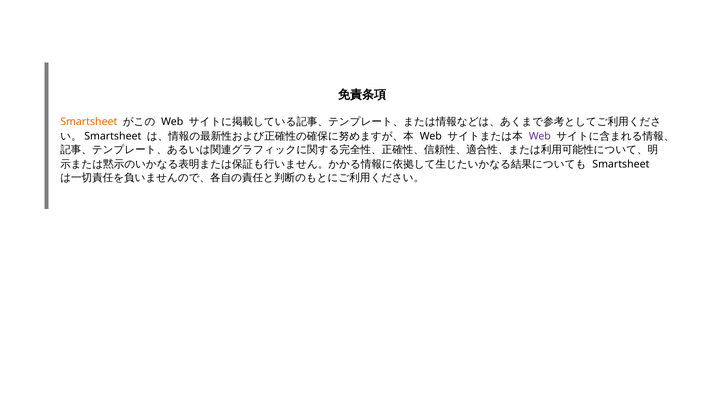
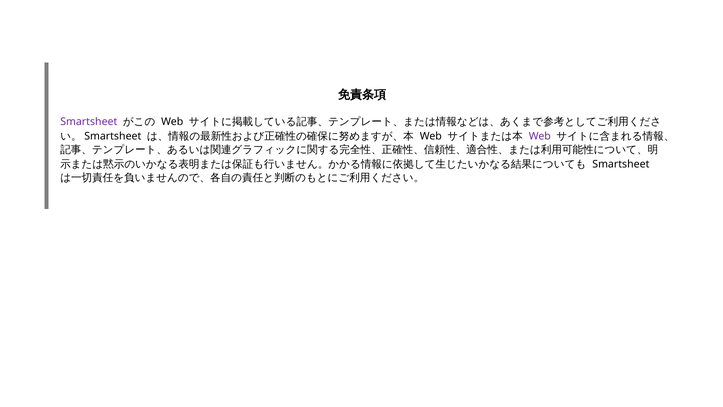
Smartsheet colour: orange -> purple (89, 122)
